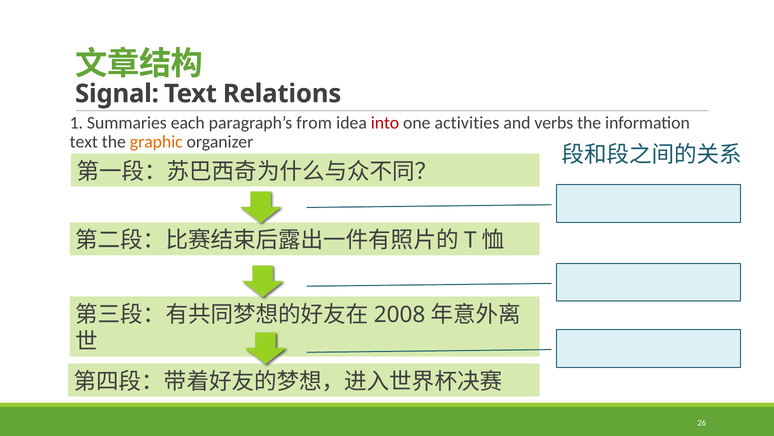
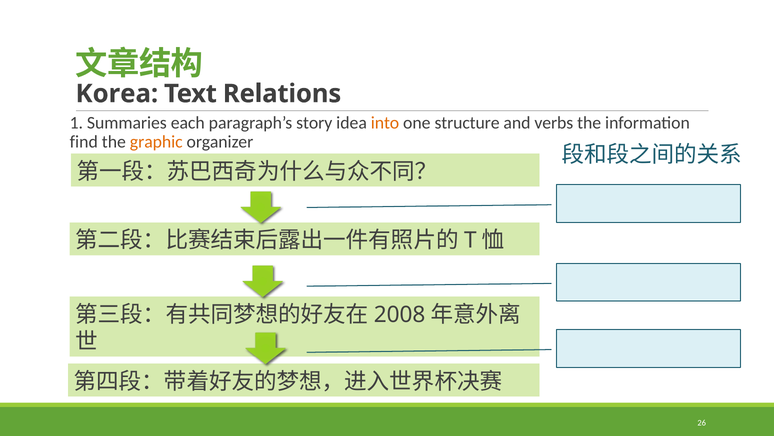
Signal: Signal -> Korea (117, 94)
from: from -> story (314, 123)
into colour: red -> orange (385, 123)
activities: activities -> structure (467, 123)
text: text -> find (84, 142)
